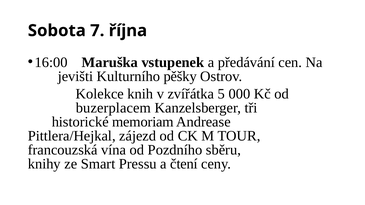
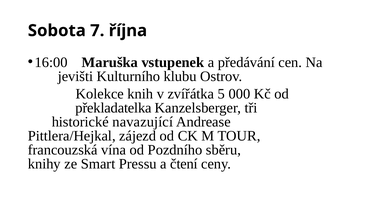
pěšky: pěšky -> klubu (180, 77)
buzerplacem: buzerplacem -> překladatelka (113, 108)
memoriam: memoriam -> navazující (143, 122)
